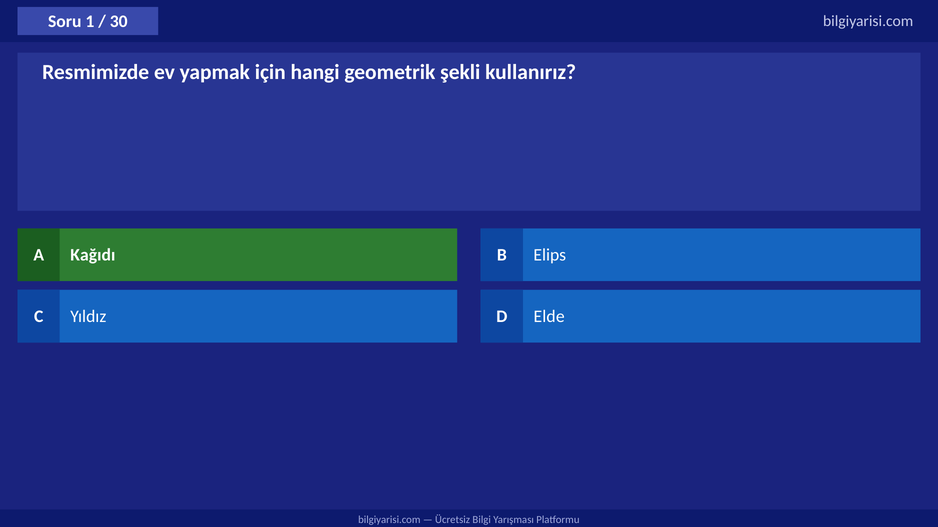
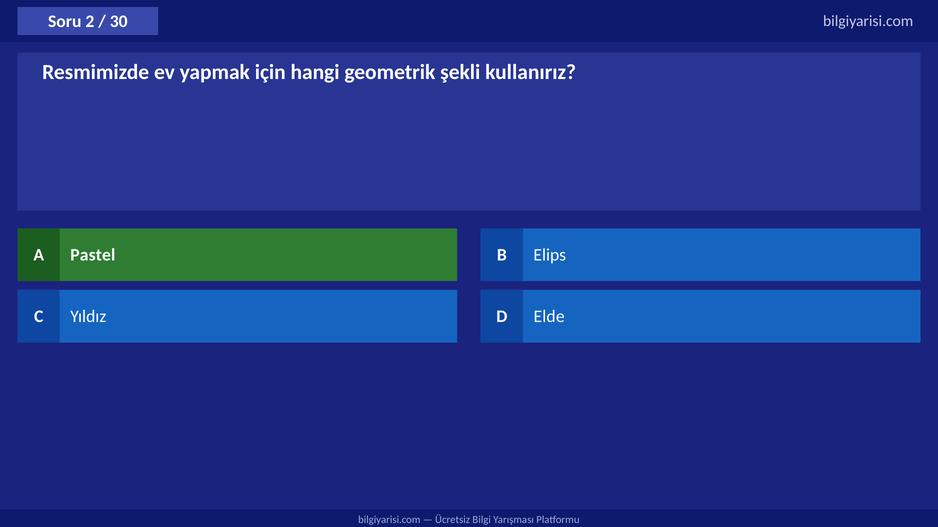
1: 1 -> 2 (90, 21)
Kağıdı: Kağıdı -> Pastel (93, 255)
